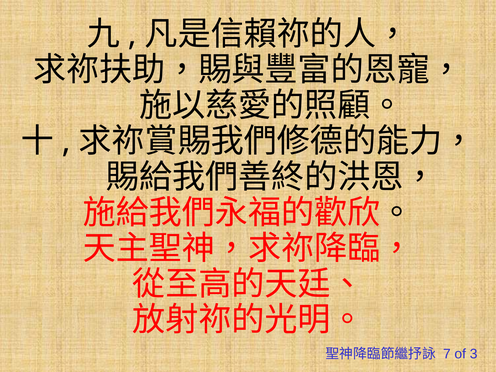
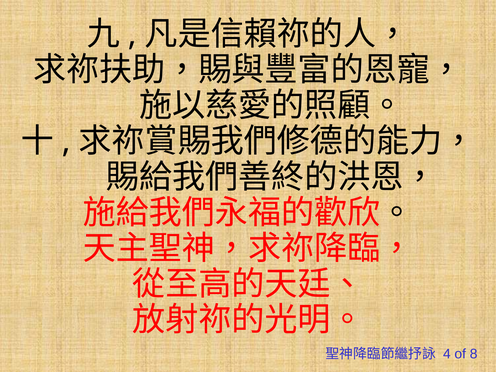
7: 7 -> 4 (447, 354)
3: 3 -> 8 (474, 354)
